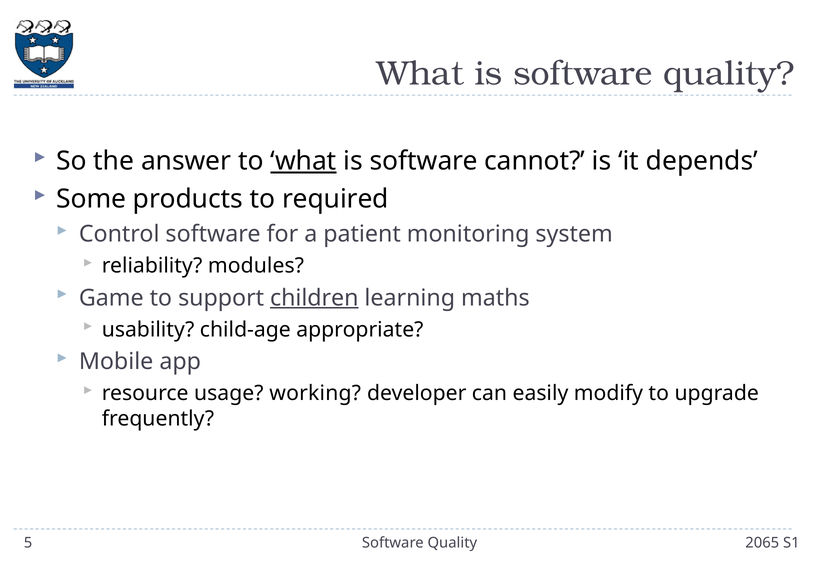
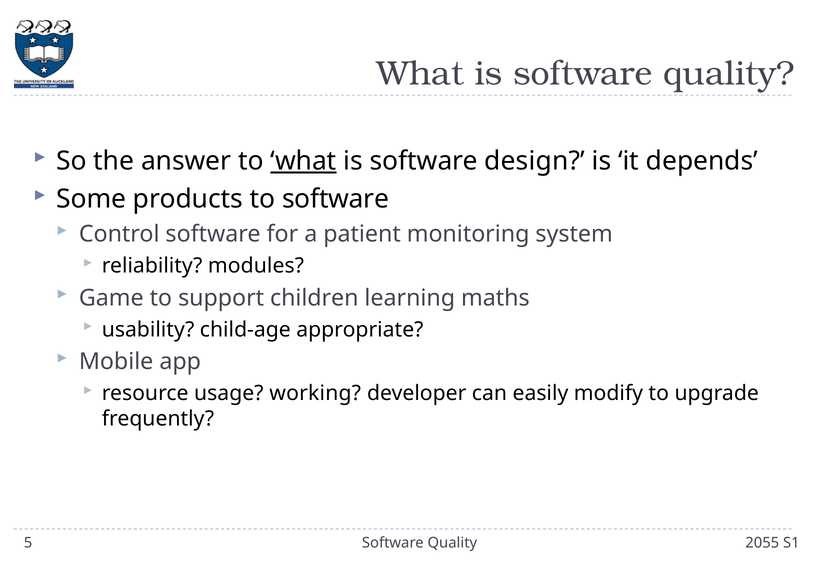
cannot: cannot -> design (535, 161)
to required: required -> software (335, 199)
children underline: present -> none (314, 298)
2065: 2065 -> 2055 (762, 543)
